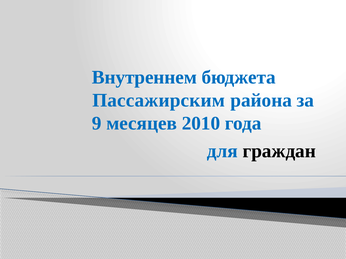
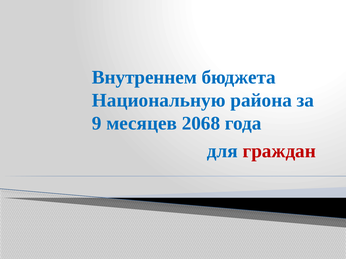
Пассажирским: Пассажирским -> Национальную (159, 101)
2010: 2010 -> 2068 (201, 124)
граждан colour: black -> red (279, 151)
